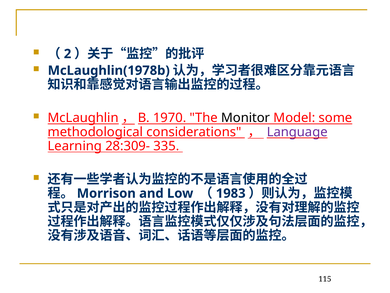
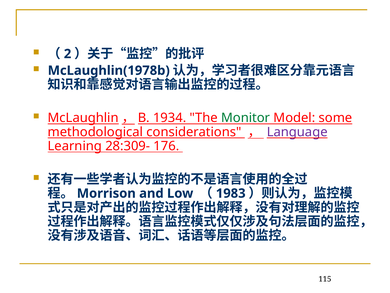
1970: 1970 -> 1934 (170, 118)
Monitor colour: black -> green (246, 118)
335: 335 -> 176 (166, 146)
